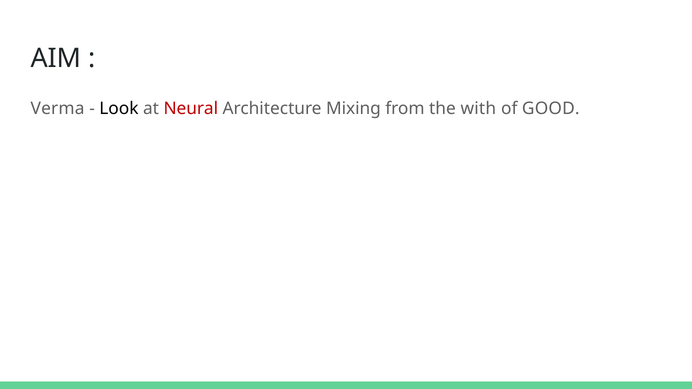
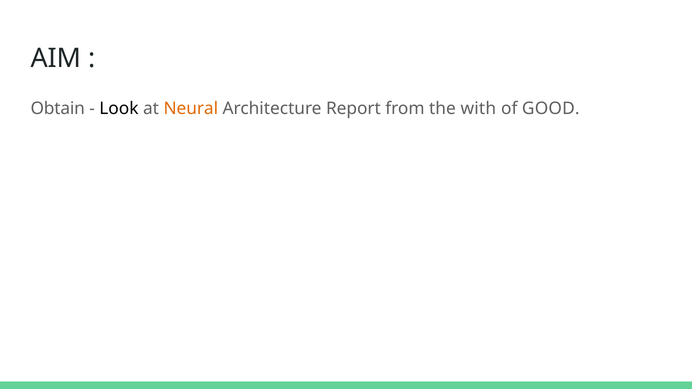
Verma: Verma -> Obtain (58, 109)
Neural colour: red -> orange (191, 109)
Mixing: Mixing -> Report (353, 109)
